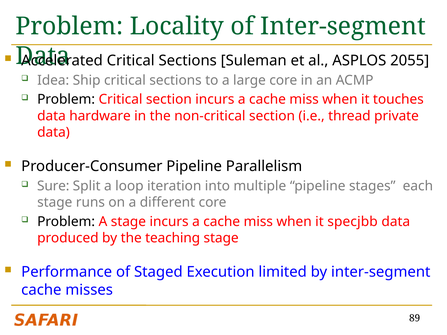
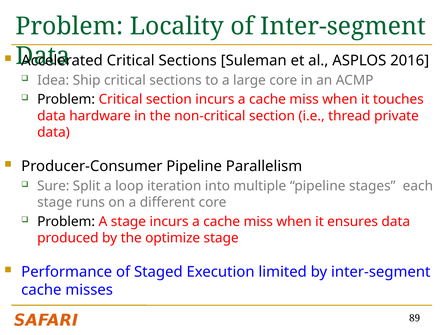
2055: 2055 -> 2016 (410, 61)
specjbb: specjbb -> ensures (353, 222)
teaching: teaching -> optimize (173, 238)
